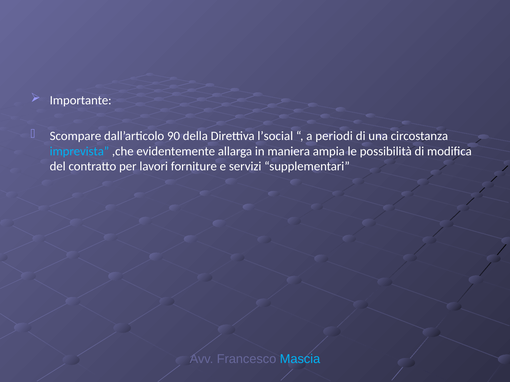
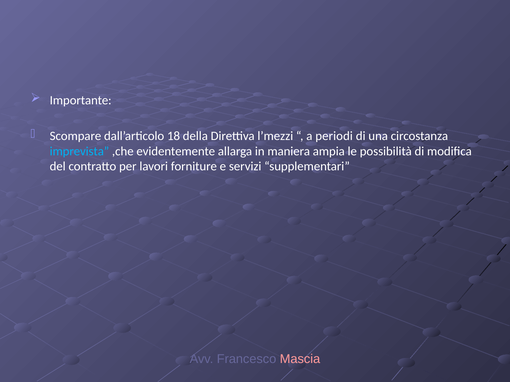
90: 90 -> 18 (174, 136)
l’social: l’social -> l’mezzi (275, 136)
Mascia colour: light blue -> pink (300, 359)
